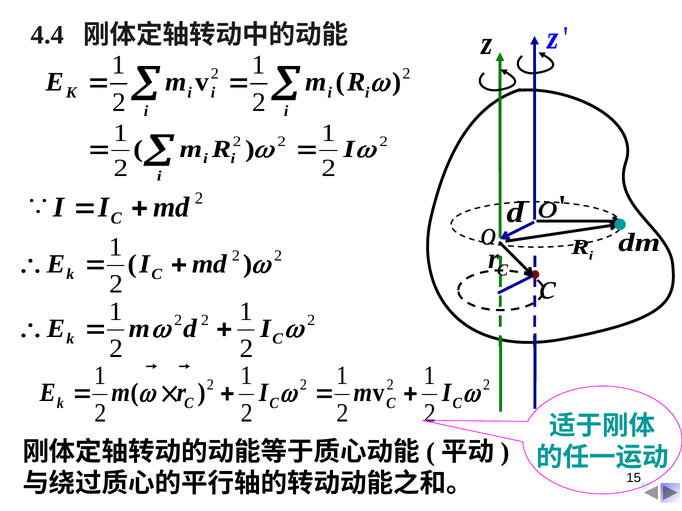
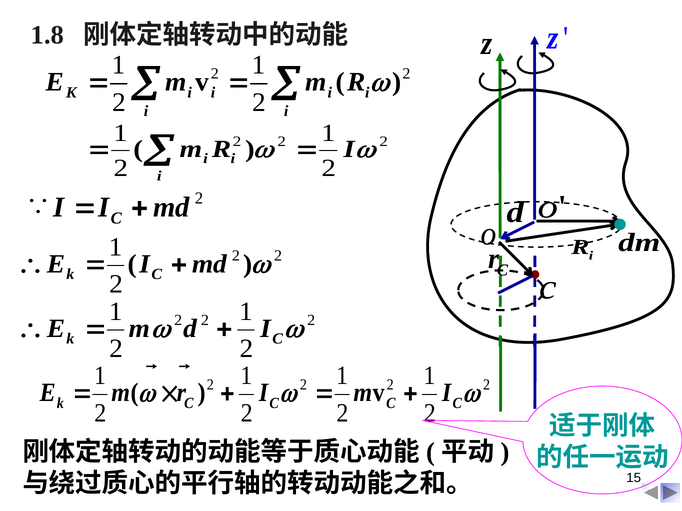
4.4: 4.4 -> 1.8 (47, 35)
